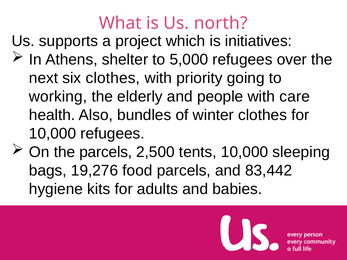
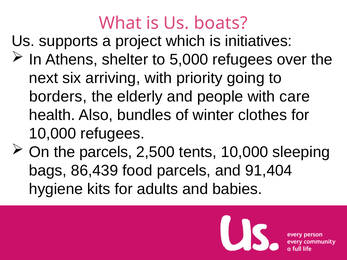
north: north -> boats (221, 23)
six clothes: clothes -> arriving (113, 78)
working: working -> borders (58, 97)
19,276: 19,276 -> 86,439 (95, 171)
83,442: 83,442 -> 91,404 (269, 171)
